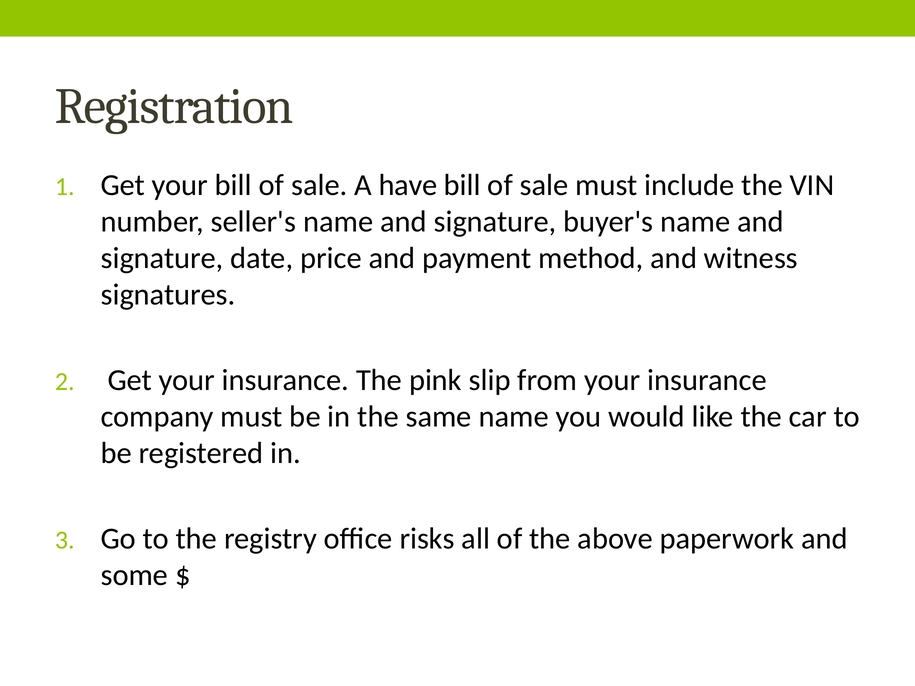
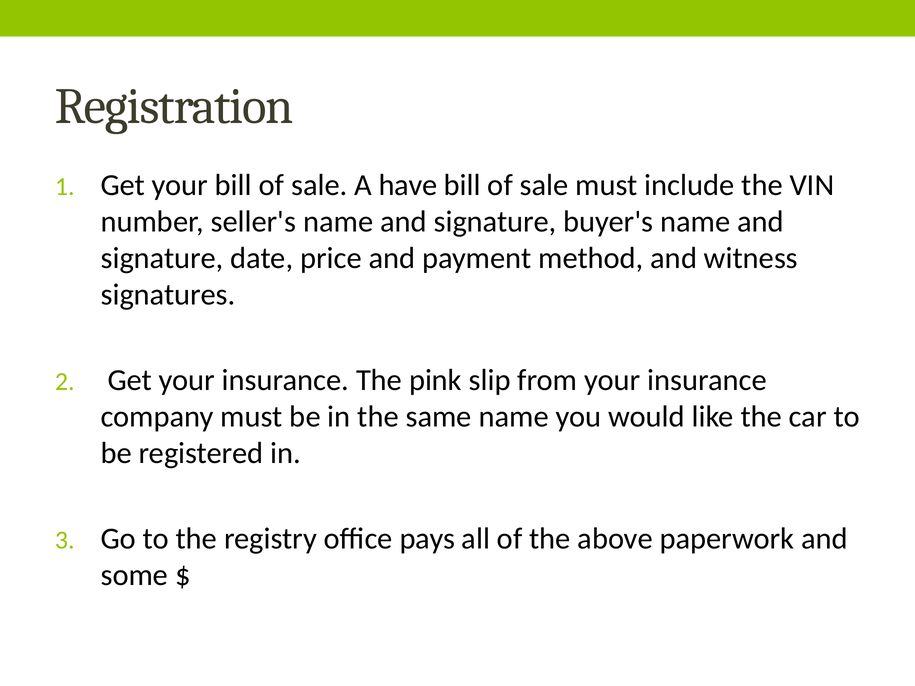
risks: risks -> pays (427, 539)
